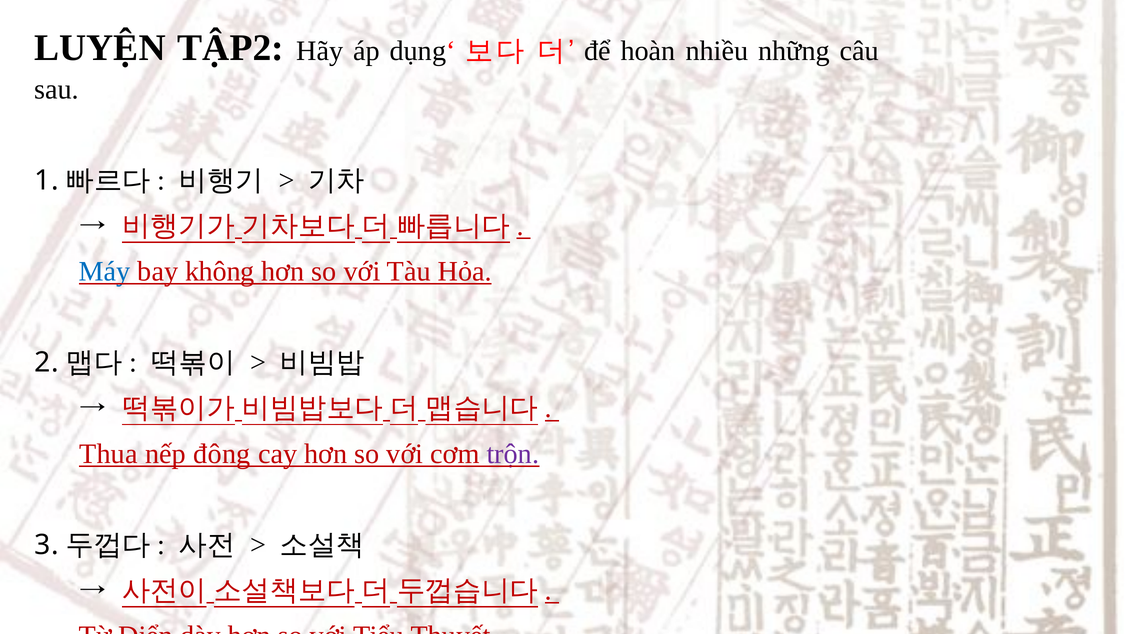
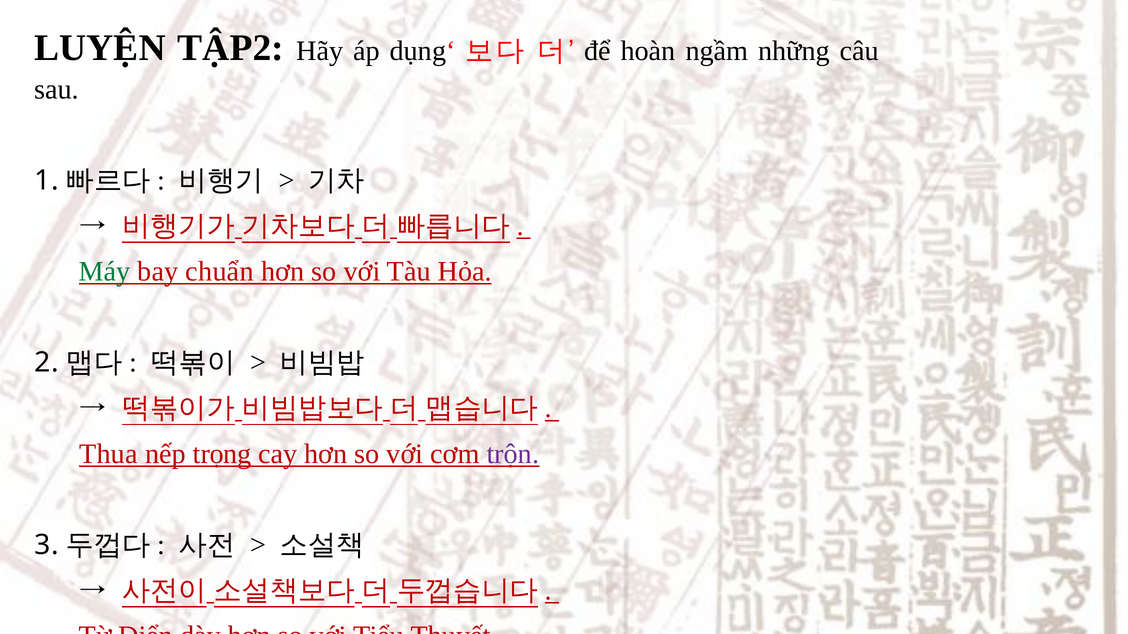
nhiều: nhiều -> ngầm (717, 51)
Máy colour: blue -> green (105, 272)
không: không -> chuẩn (220, 272)
đông: đông -> trọng (222, 454)
